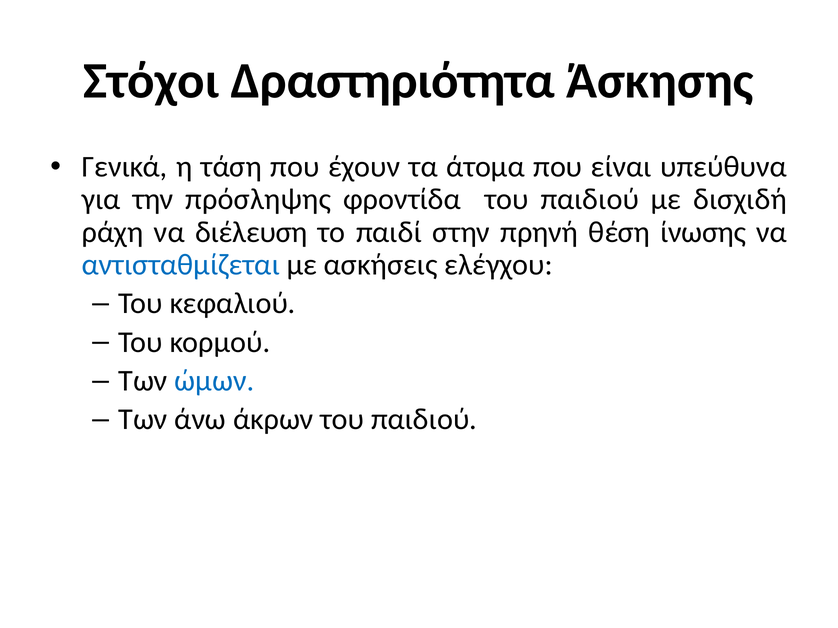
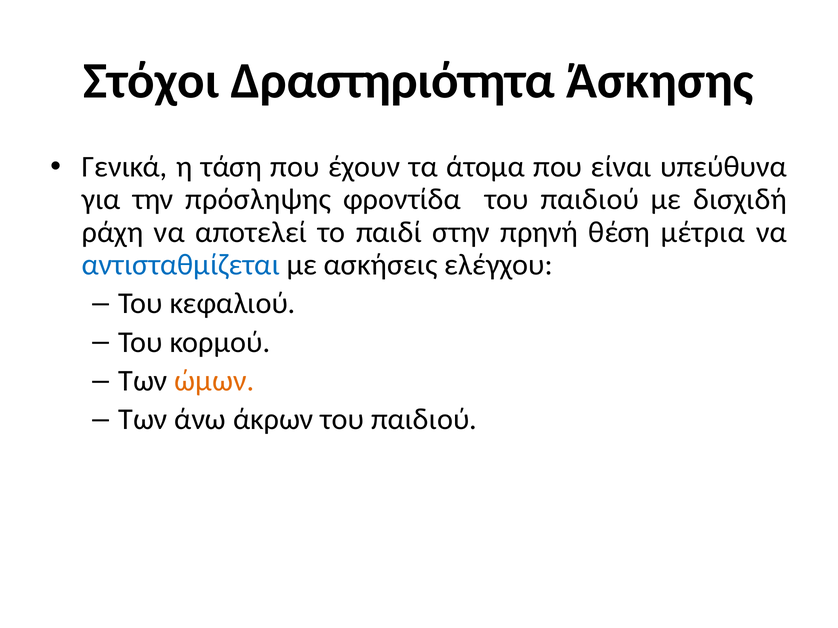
διέλευση: διέλευση -> αποτελεί (251, 232)
ίνωσης: ίνωσης -> μέτρια (703, 232)
ώμων colour: blue -> orange (214, 381)
